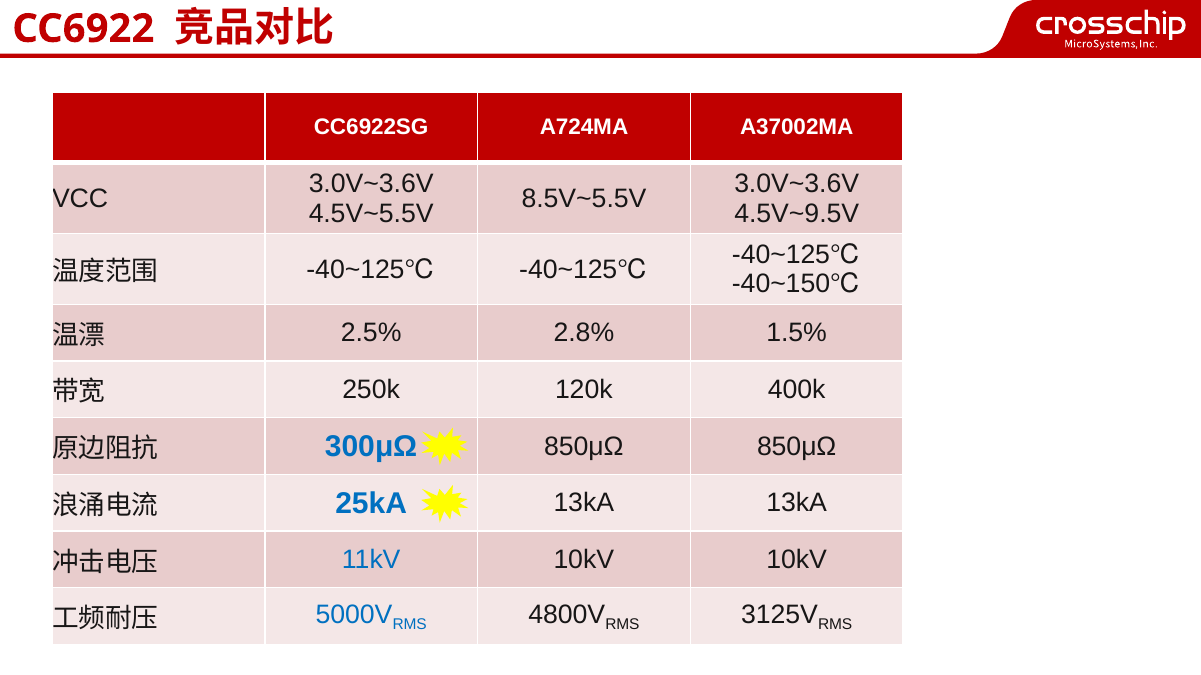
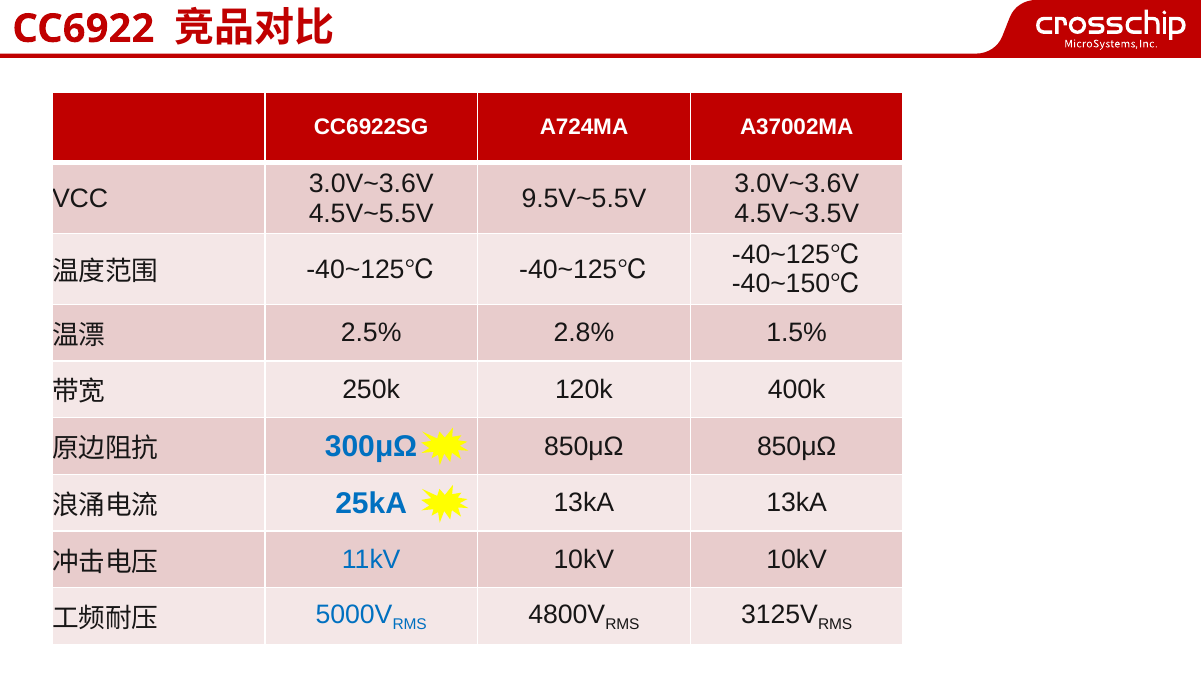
8.5V~5.5V: 8.5V~5.5V -> 9.5V~5.5V (584, 199)
4.5V~9.5V: 4.5V~9.5V -> 4.5V~3.5V (797, 214)
